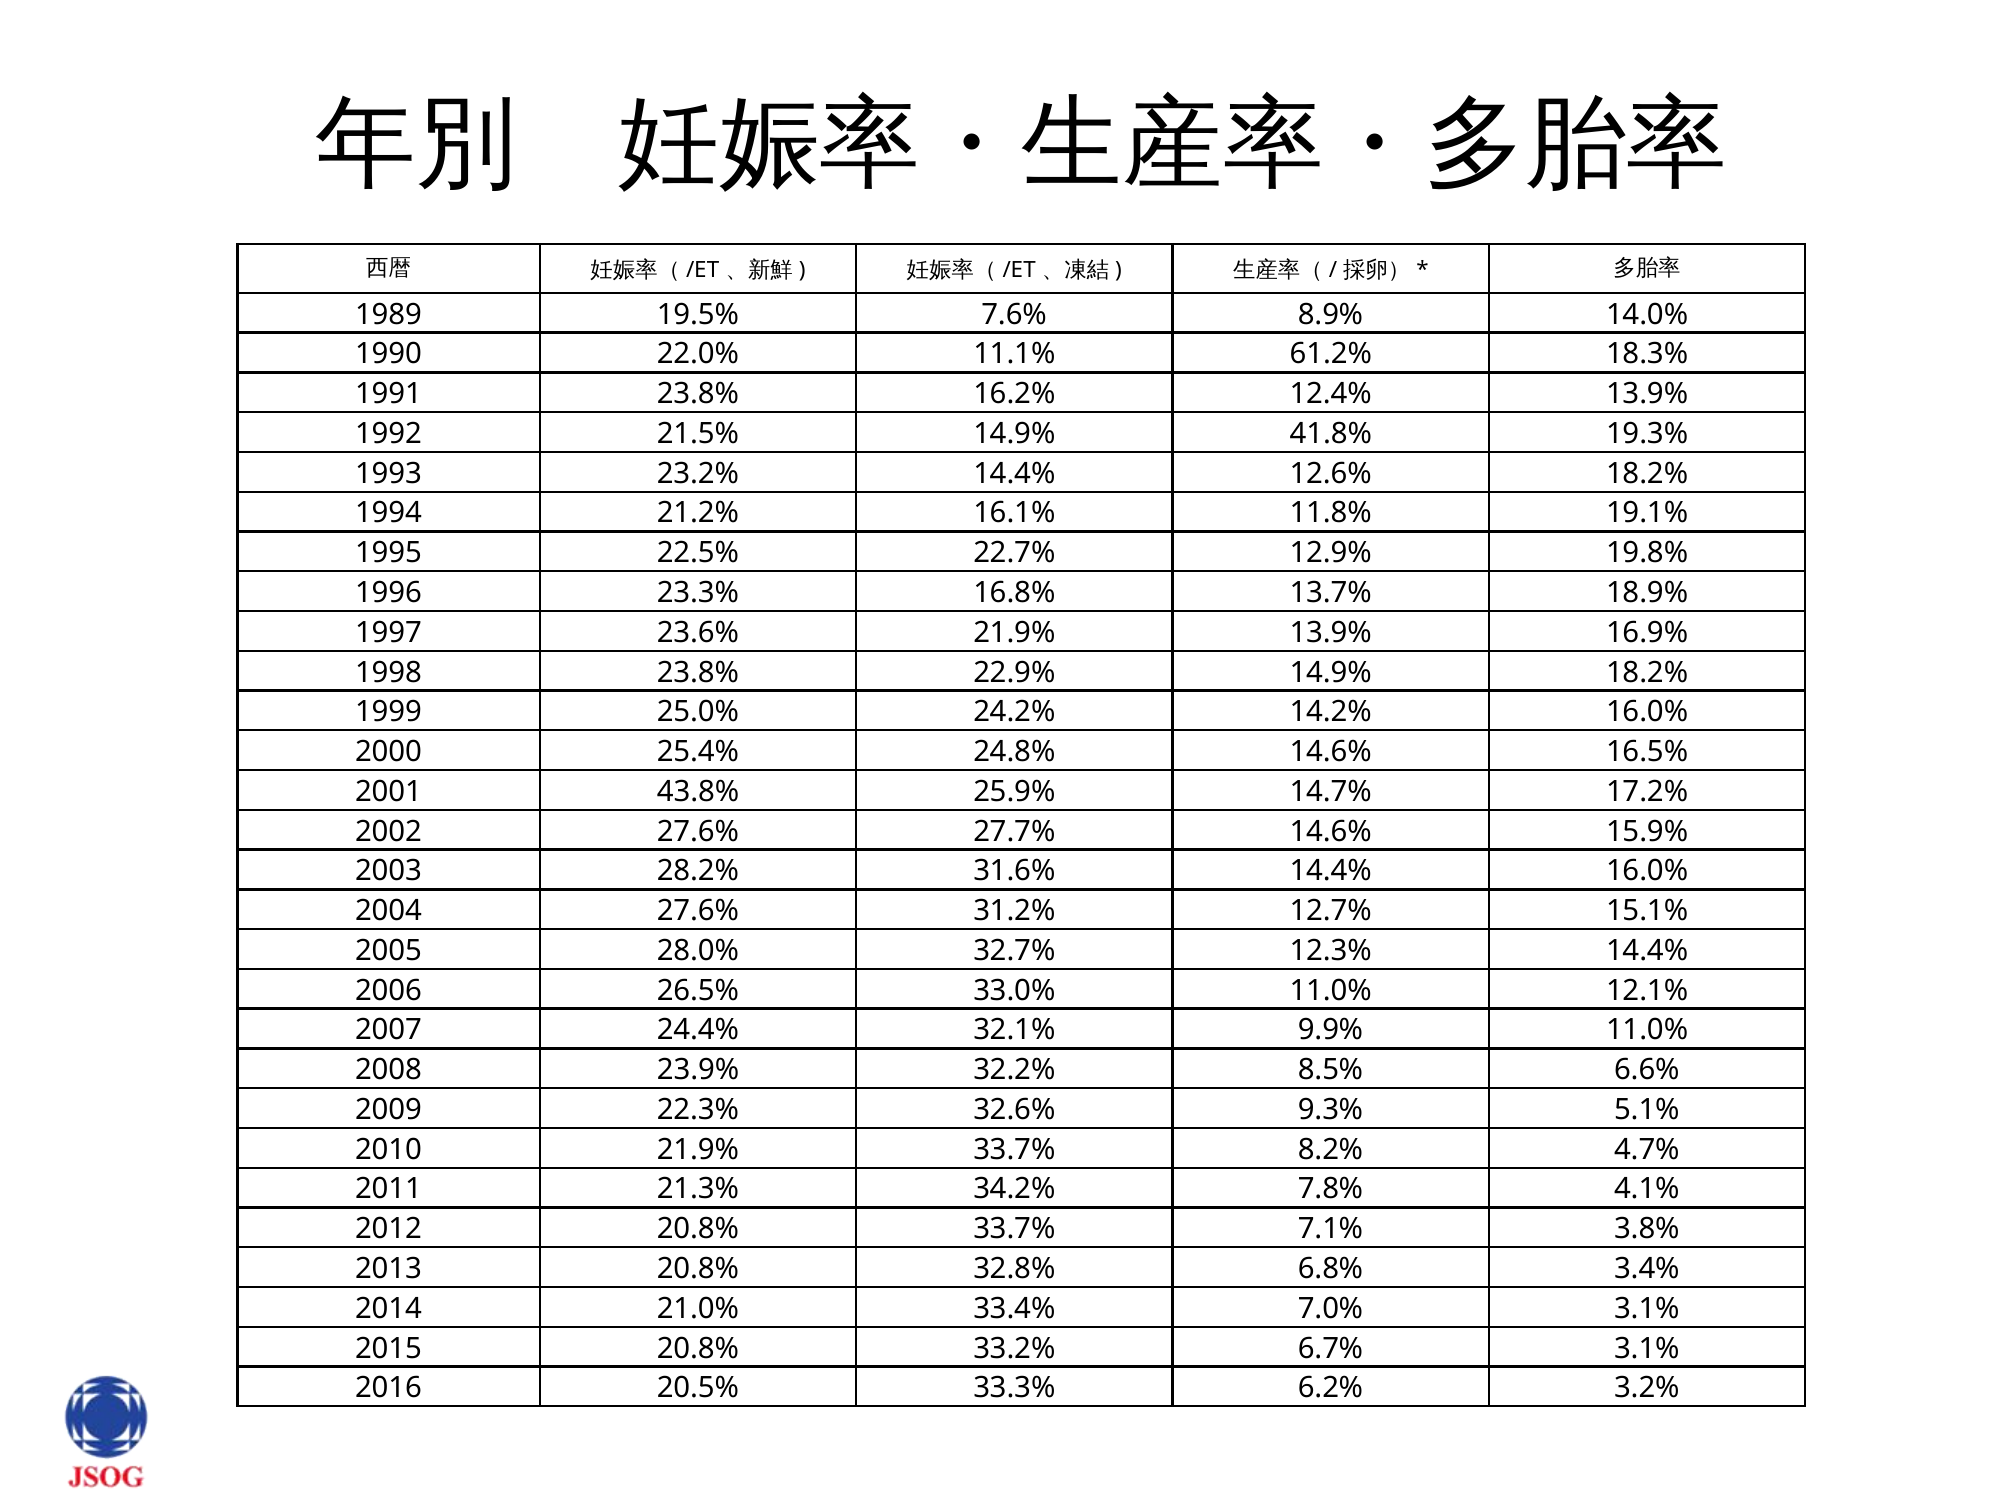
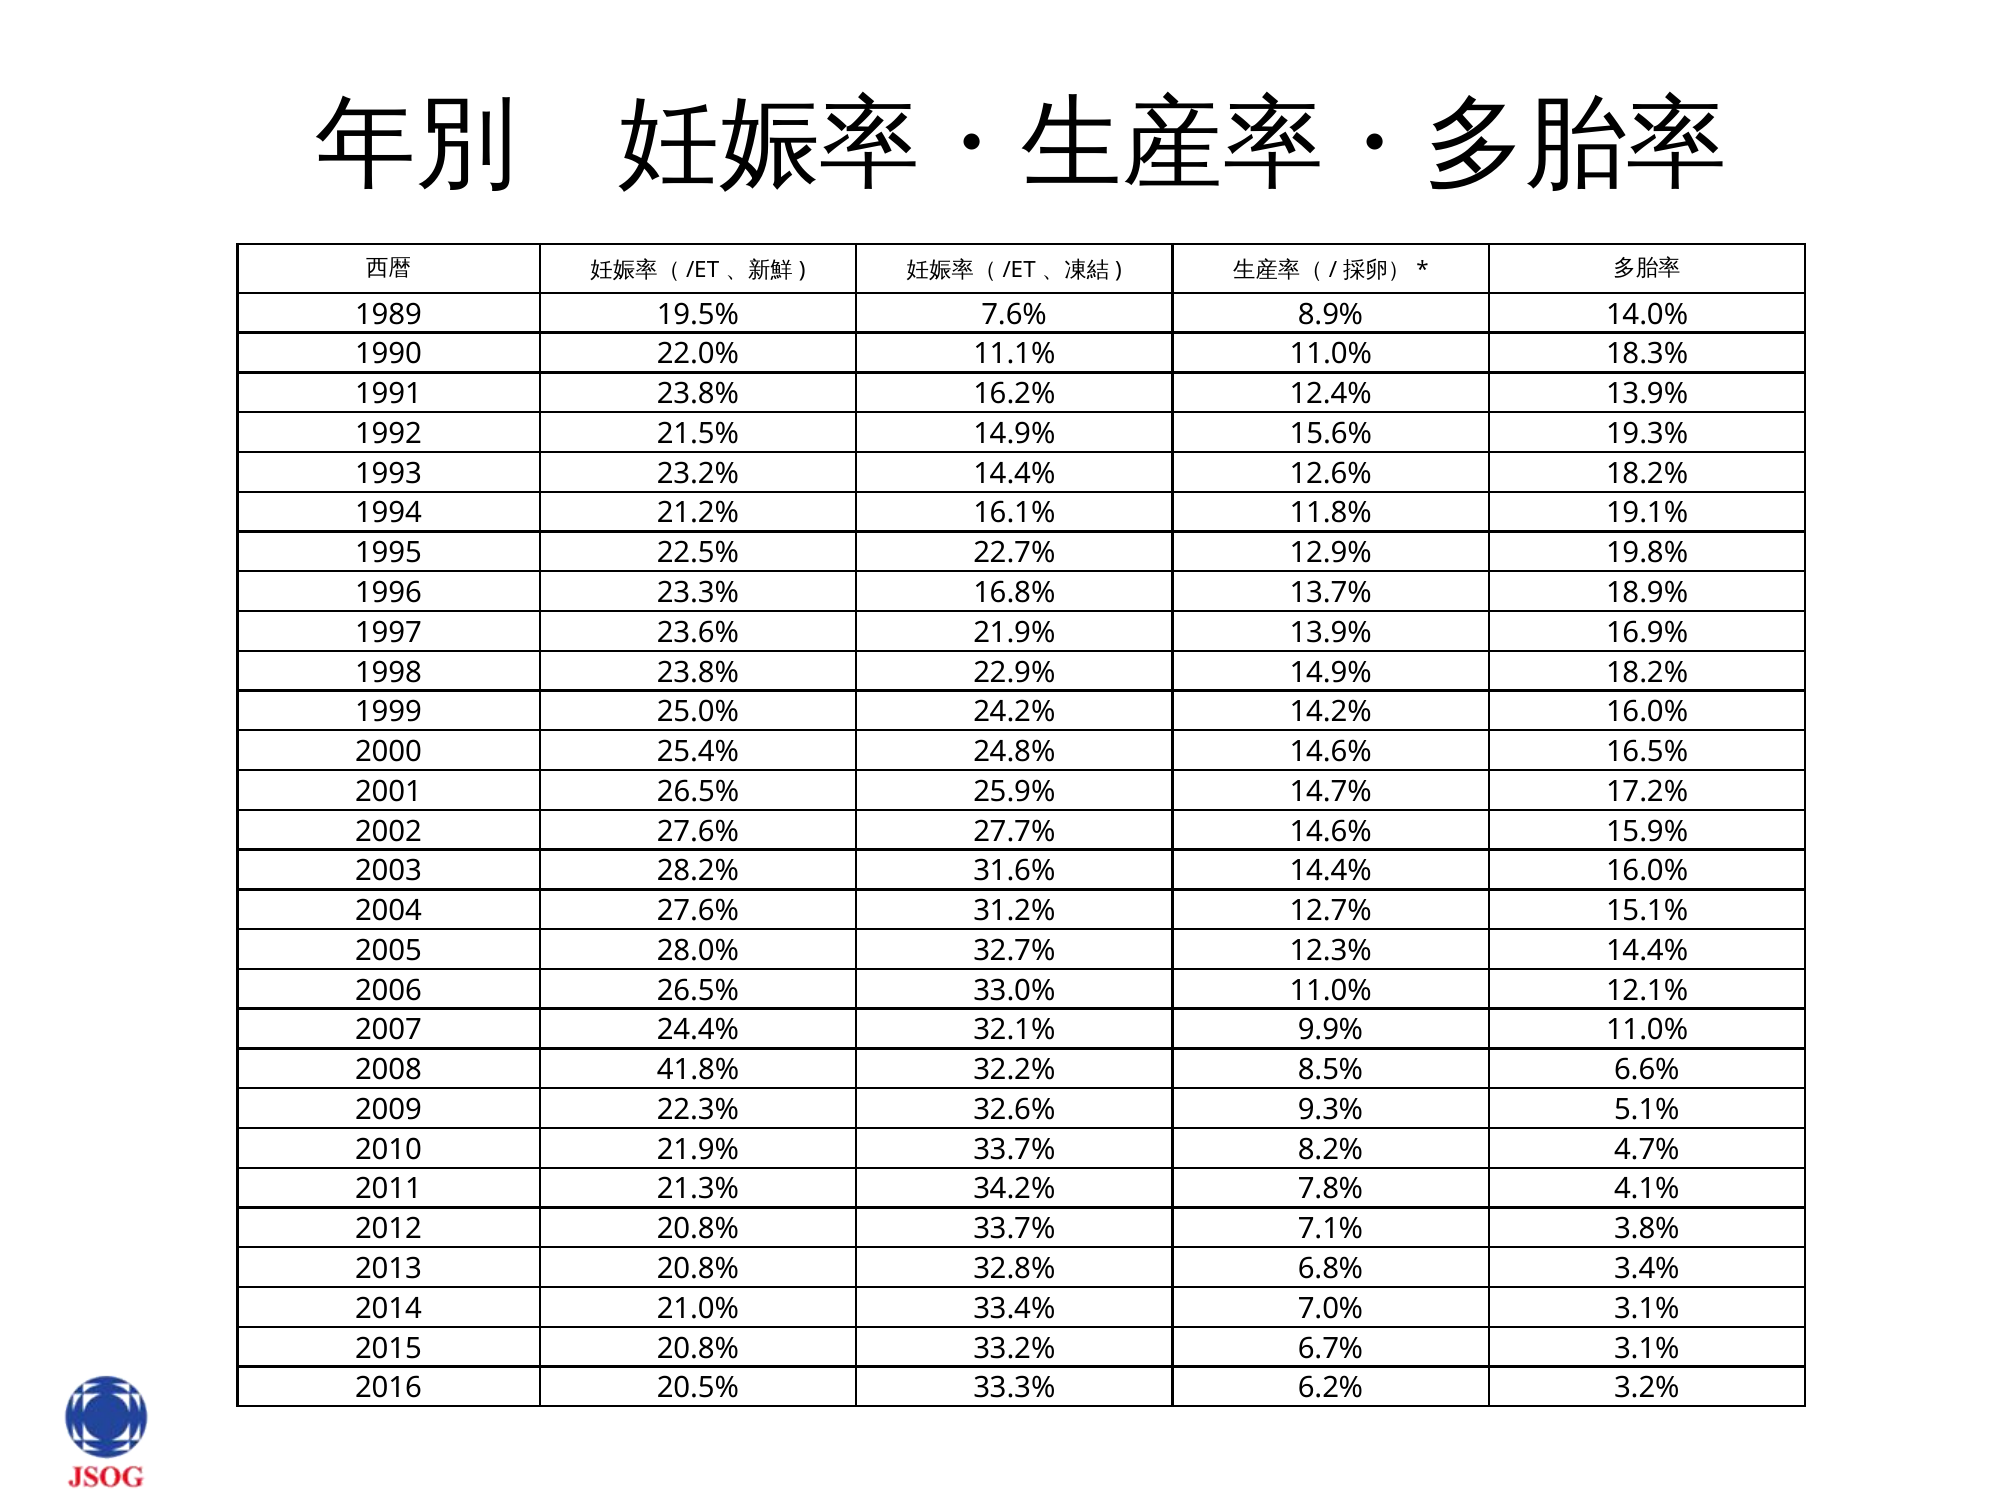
11.1% 61.2%: 61.2% -> 11.0% (1331, 354)
41.8%: 41.8% -> 15.6% (1331, 434)
2001 43.8%: 43.8% -> 26.5% (698, 792)
23.9%: 23.9% -> 41.8% (698, 1070)
